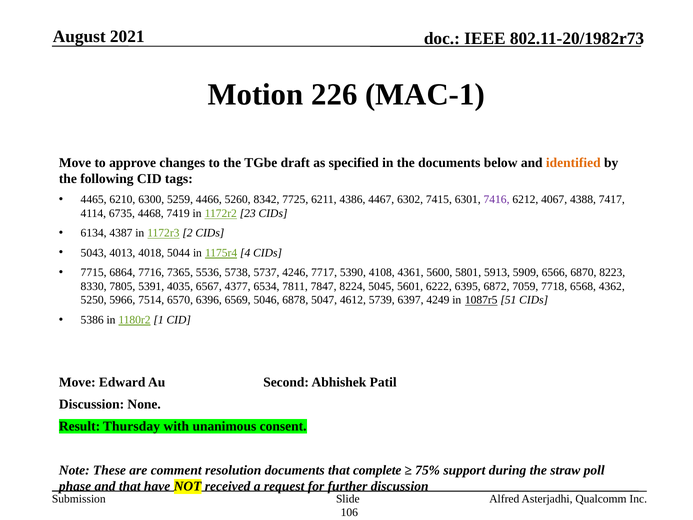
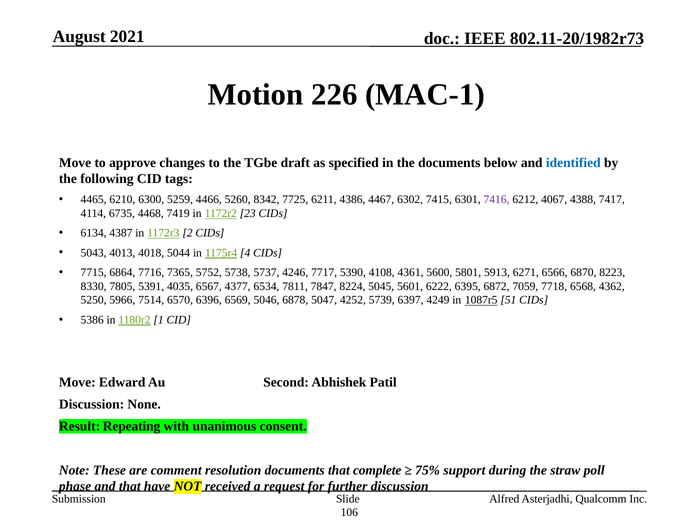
identified colour: orange -> blue (573, 163)
5536: 5536 -> 5752 (209, 272)
5909: 5909 -> 6271 (526, 272)
4612: 4612 -> 4252 (353, 300)
Thursday: Thursday -> Repeating (132, 426)
